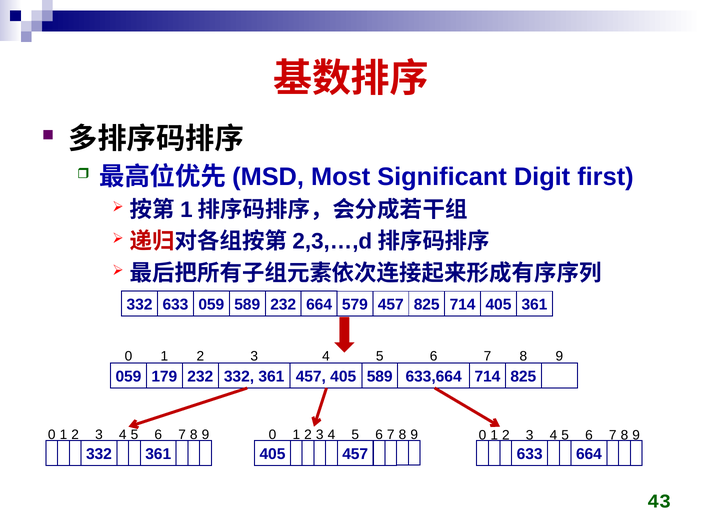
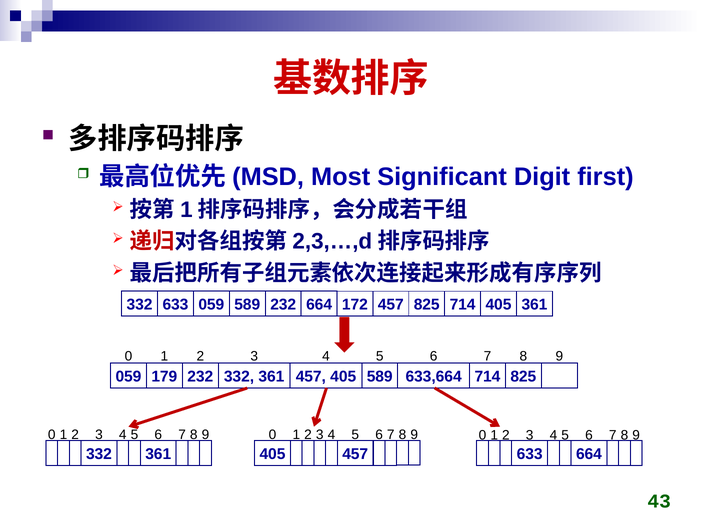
579: 579 -> 172 (355, 304)
